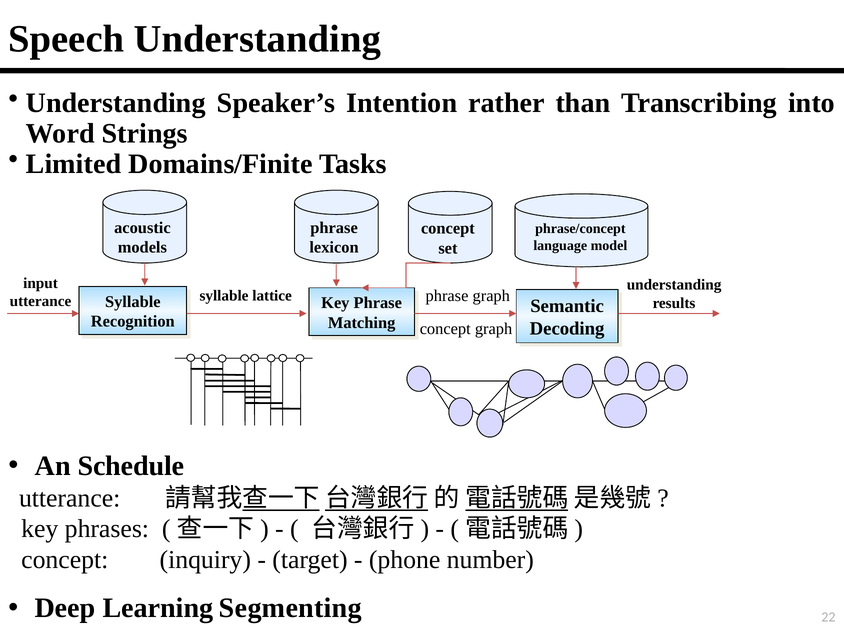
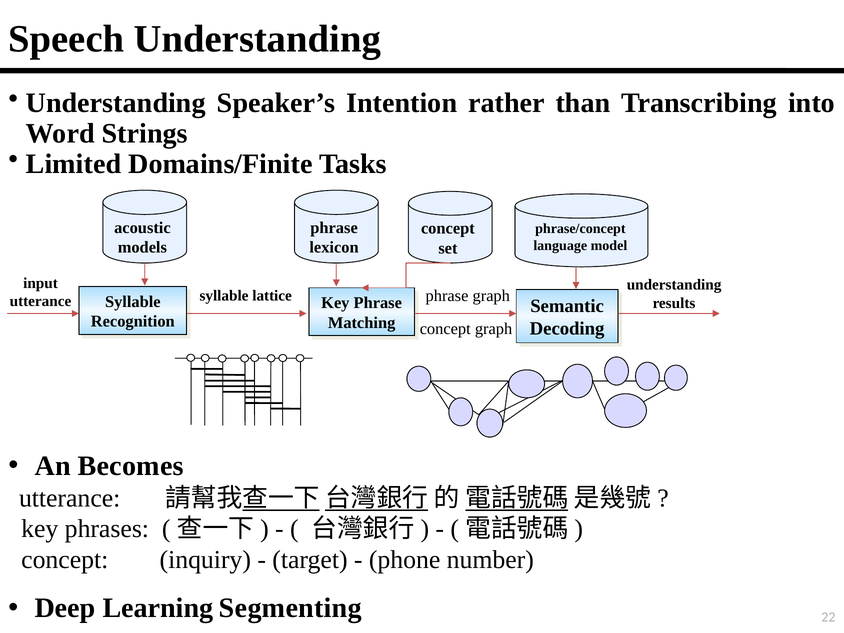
Schedule: Schedule -> Becomes (131, 466)
